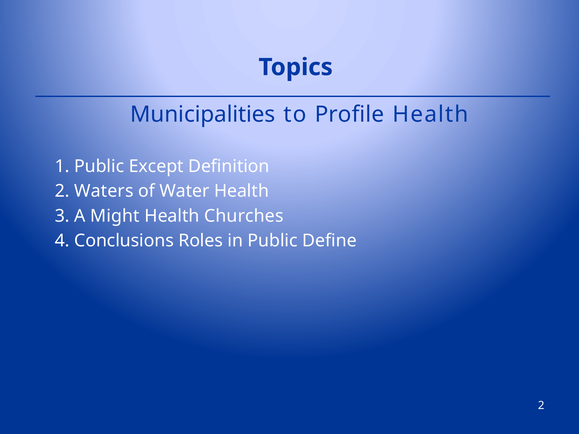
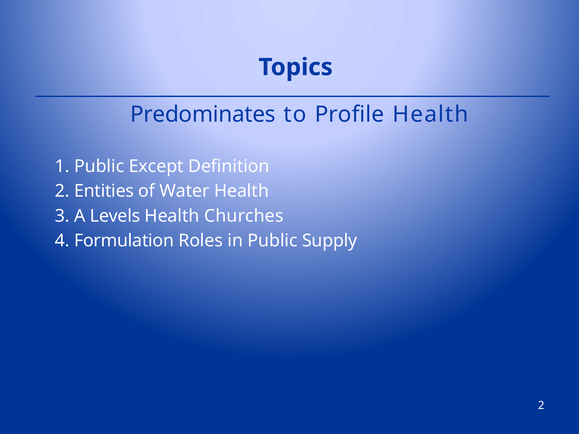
Municipalities: Municipalities -> Predominates (203, 114)
Waters: Waters -> Entities (104, 191)
Might: Might -> Levels (115, 216)
Conclusions: Conclusions -> Formulation (124, 241)
Define: Define -> Supply (330, 241)
